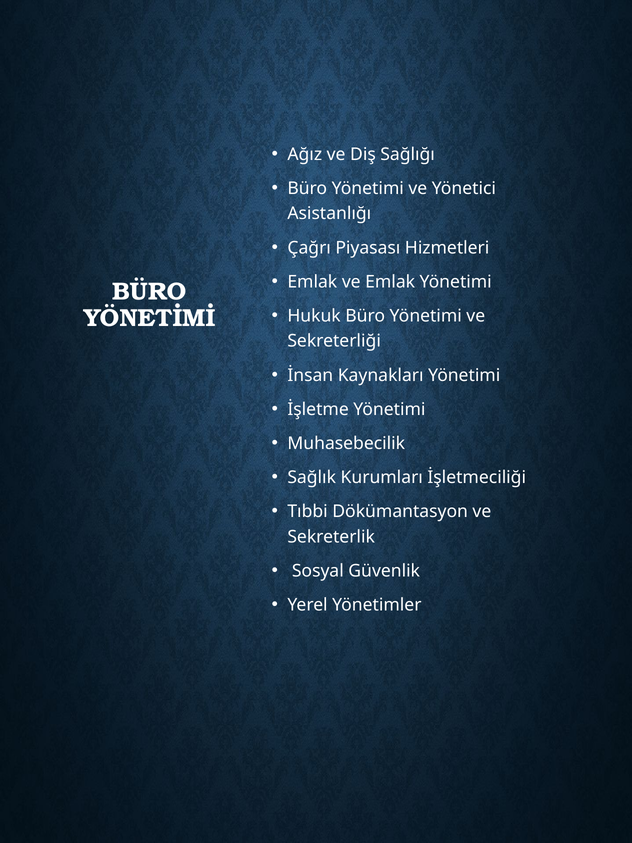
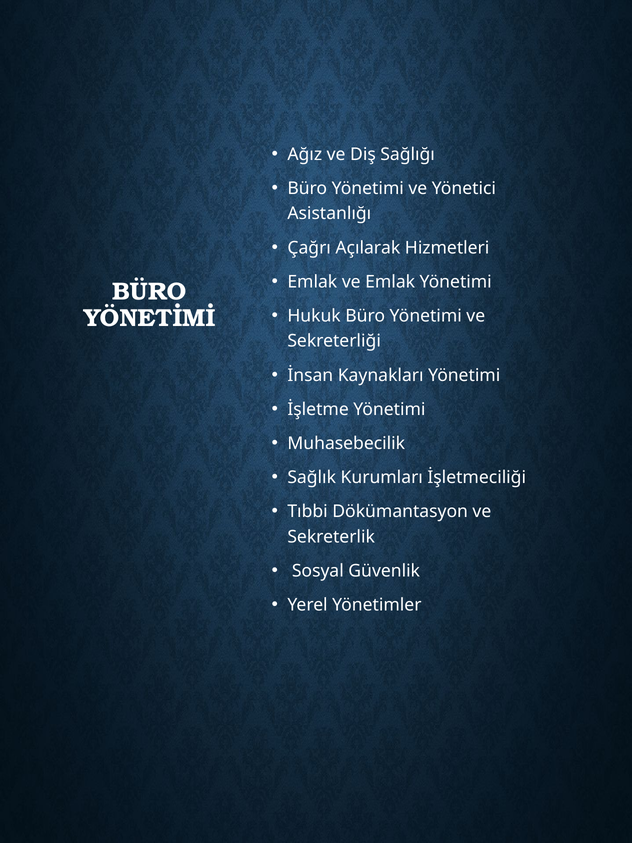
Piyasası: Piyasası -> Açılarak (368, 248)
